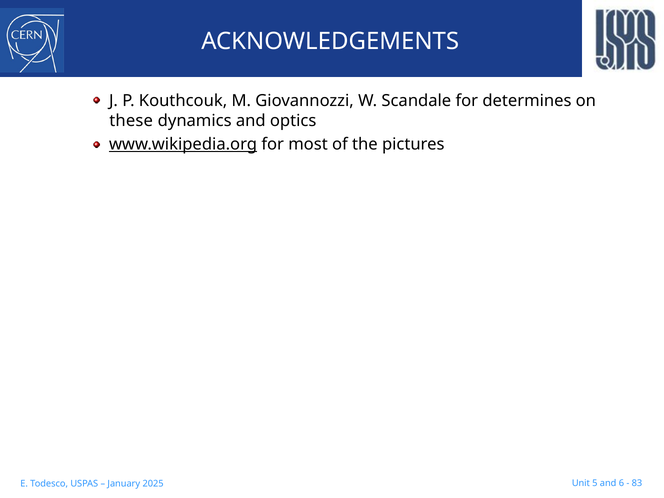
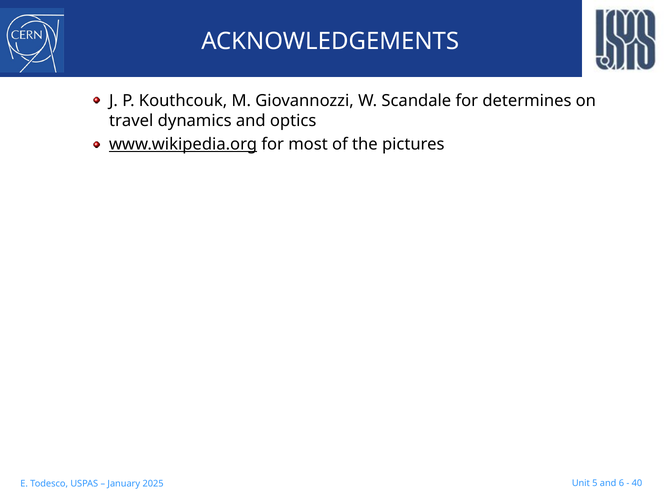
these: these -> travel (131, 121)
83: 83 -> 40 (637, 483)
